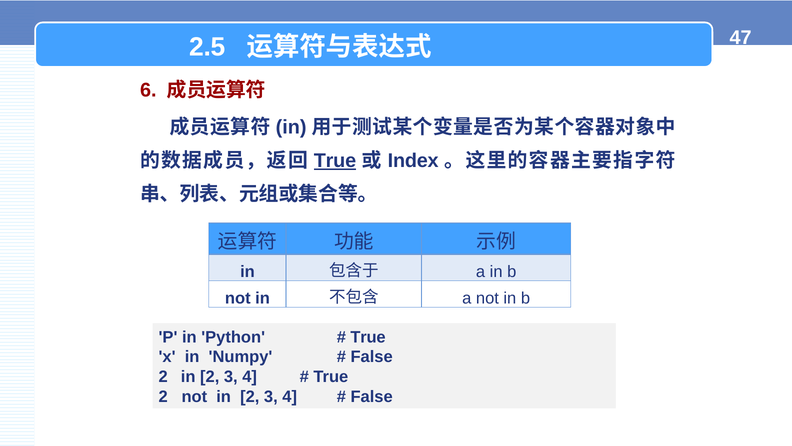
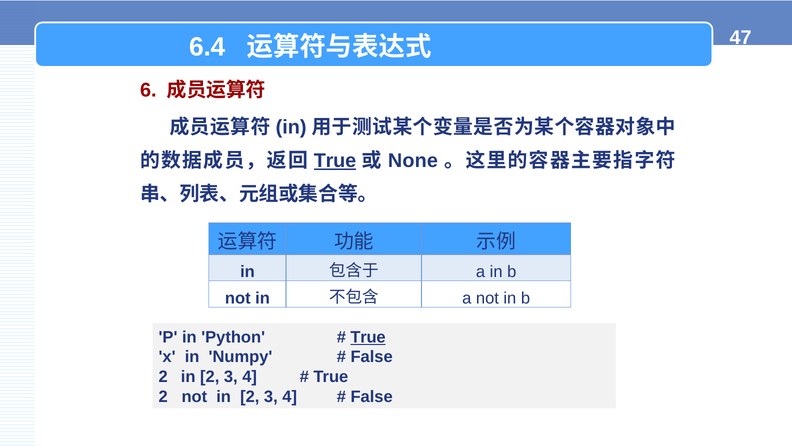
2.5: 2.5 -> 6.4 (207, 47)
Index: Index -> None (413, 160)
True underline: none -> present (368, 337)
